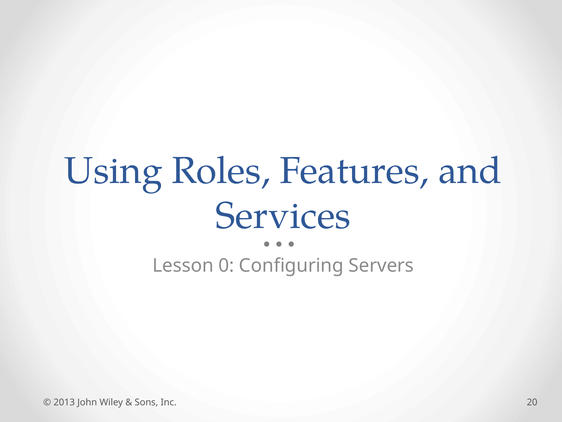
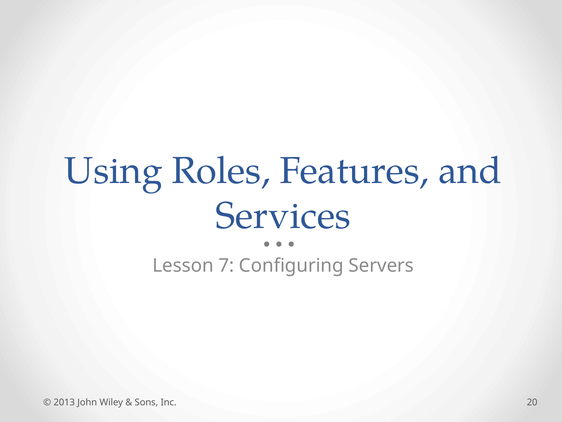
0: 0 -> 7 (226, 265)
